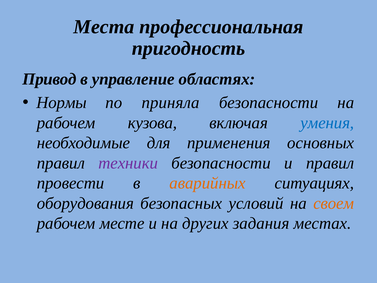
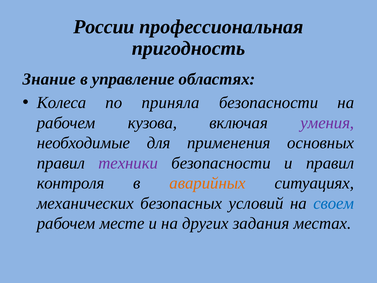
Места: Места -> России (104, 27)
Привод: Привод -> Знание (49, 79)
Нормы: Нормы -> Колеса (62, 103)
умения colour: blue -> purple (327, 123)
провести: провести -> контроля (71, 183)
оборудования: оборудования -> механических (85, 203)
своем colour: orange -> blue (334, 203)
